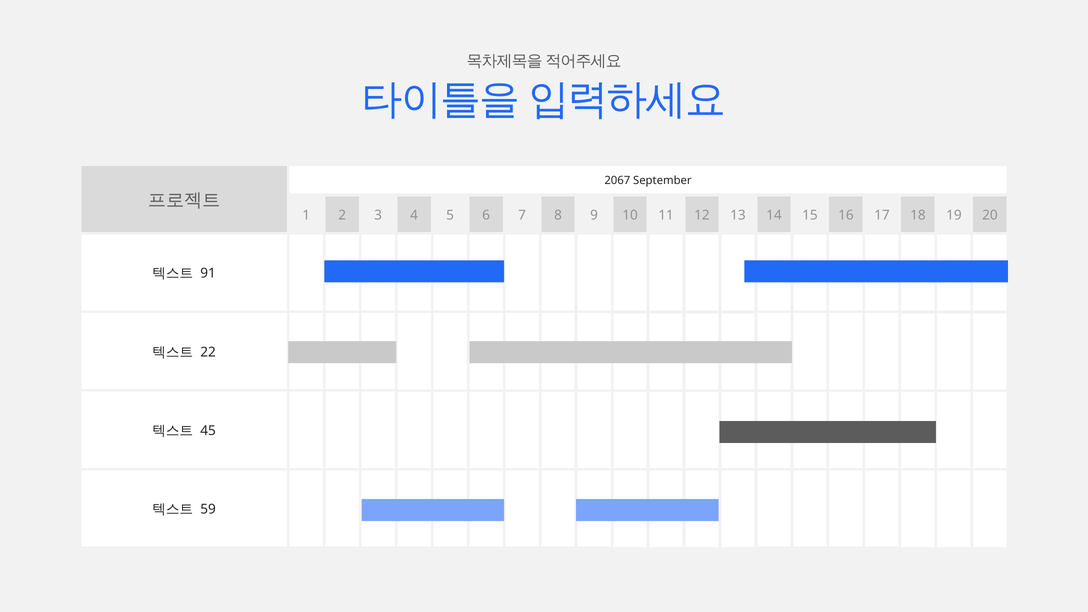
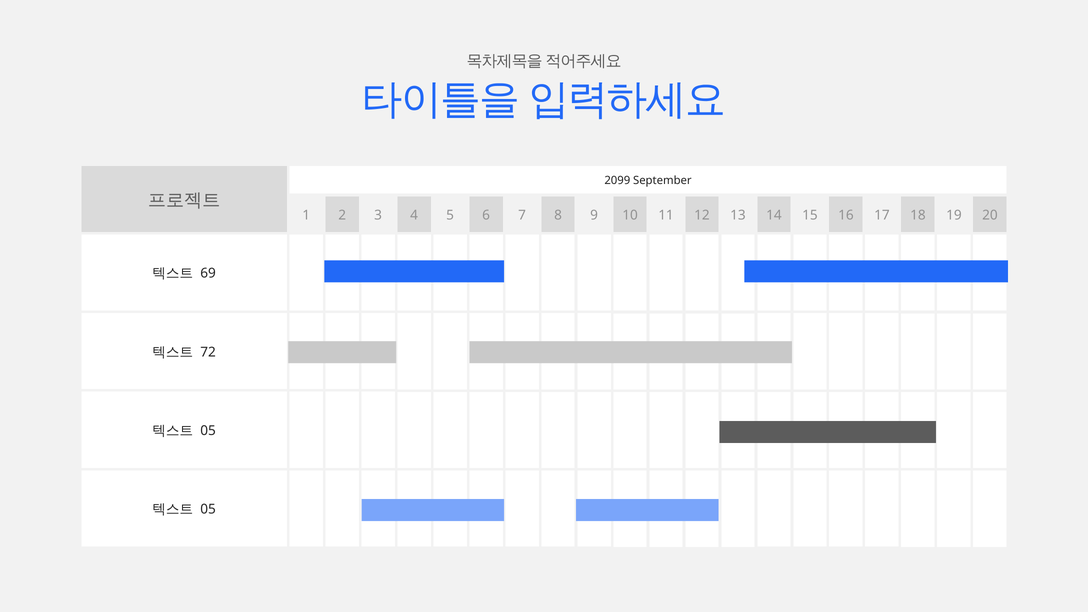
2067: 2067 -> 2099 (617, 181)
91: 91 -> 69 (208, 273)
22: 22 -> 72 (208, 352)
45: 45 -> 05 (208, 431)
59: 59 -> 05 (208, 509)
